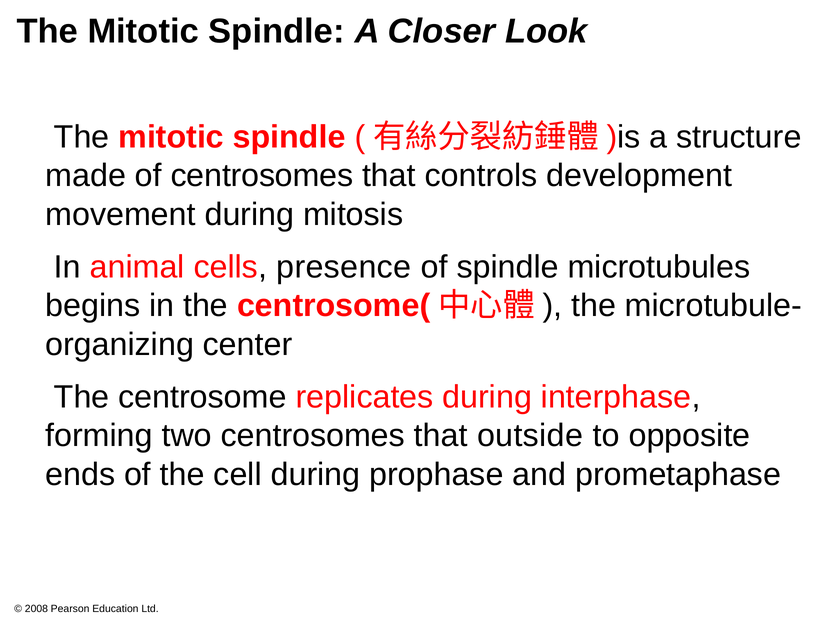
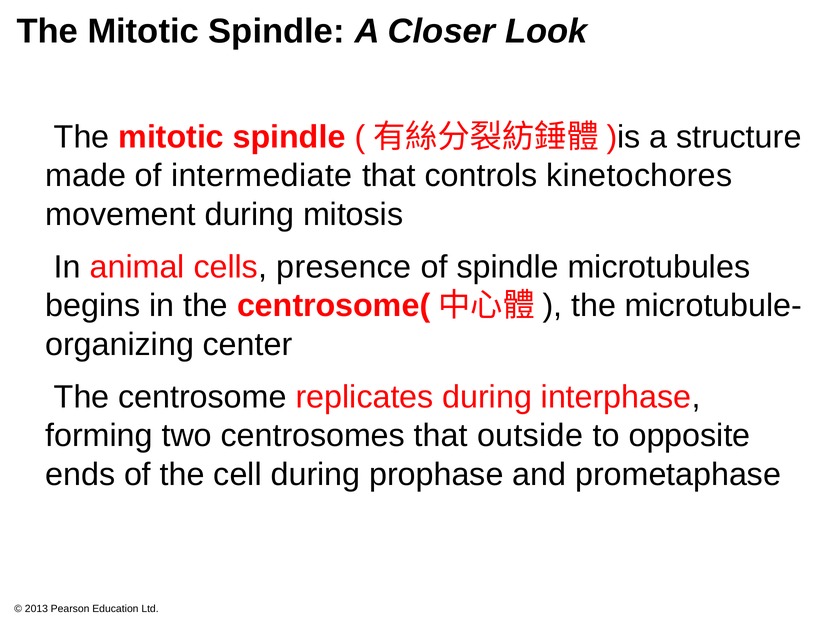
of centrosomes: centrosomes -> intermediate (262, 176)
development: development -> kinetochores (639, 176)
2008: 2008 -> 2013 (36, 609)
